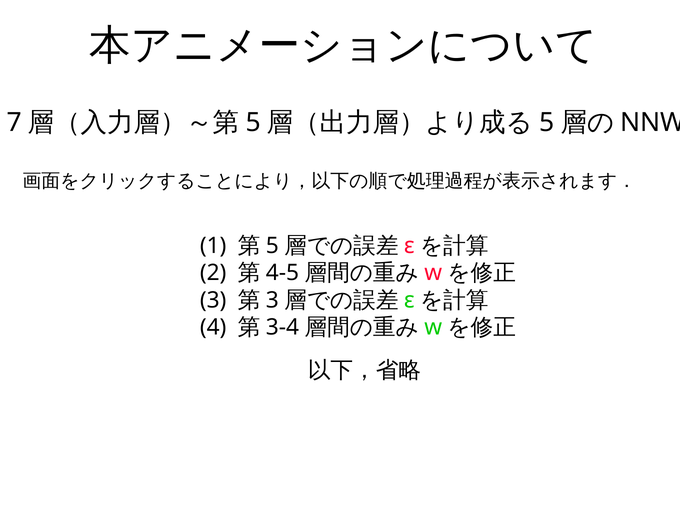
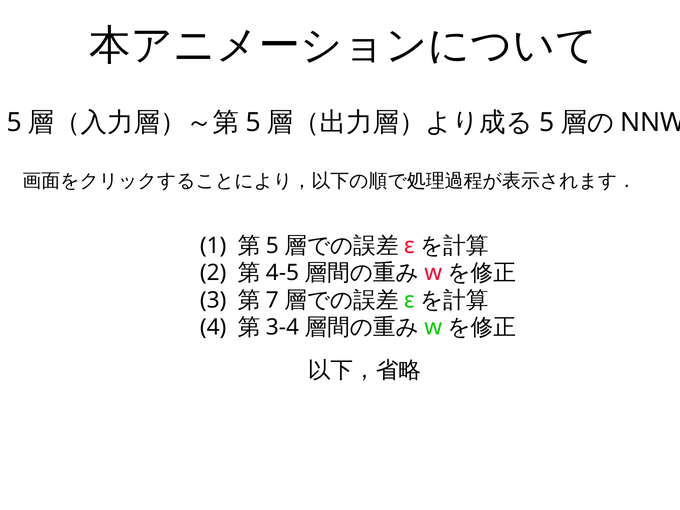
7: 7 -> 5 (14, 122)
3: 3 -> 7 (272, 300)
